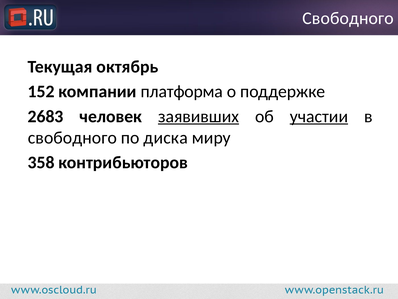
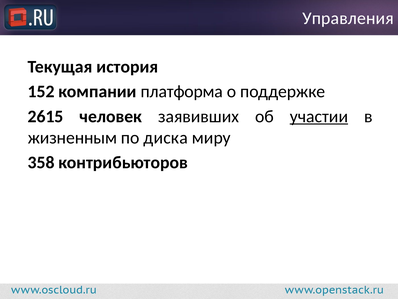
Свободного: Свободного -> Управления (348, 18)
октябрь: октябрь -> история (127, 67)
2683: 2683 -> 2615 (46, 116)
заявивших underline: present -> none (199, 116)
свободного: свободного -> жизненным (72, 137)
